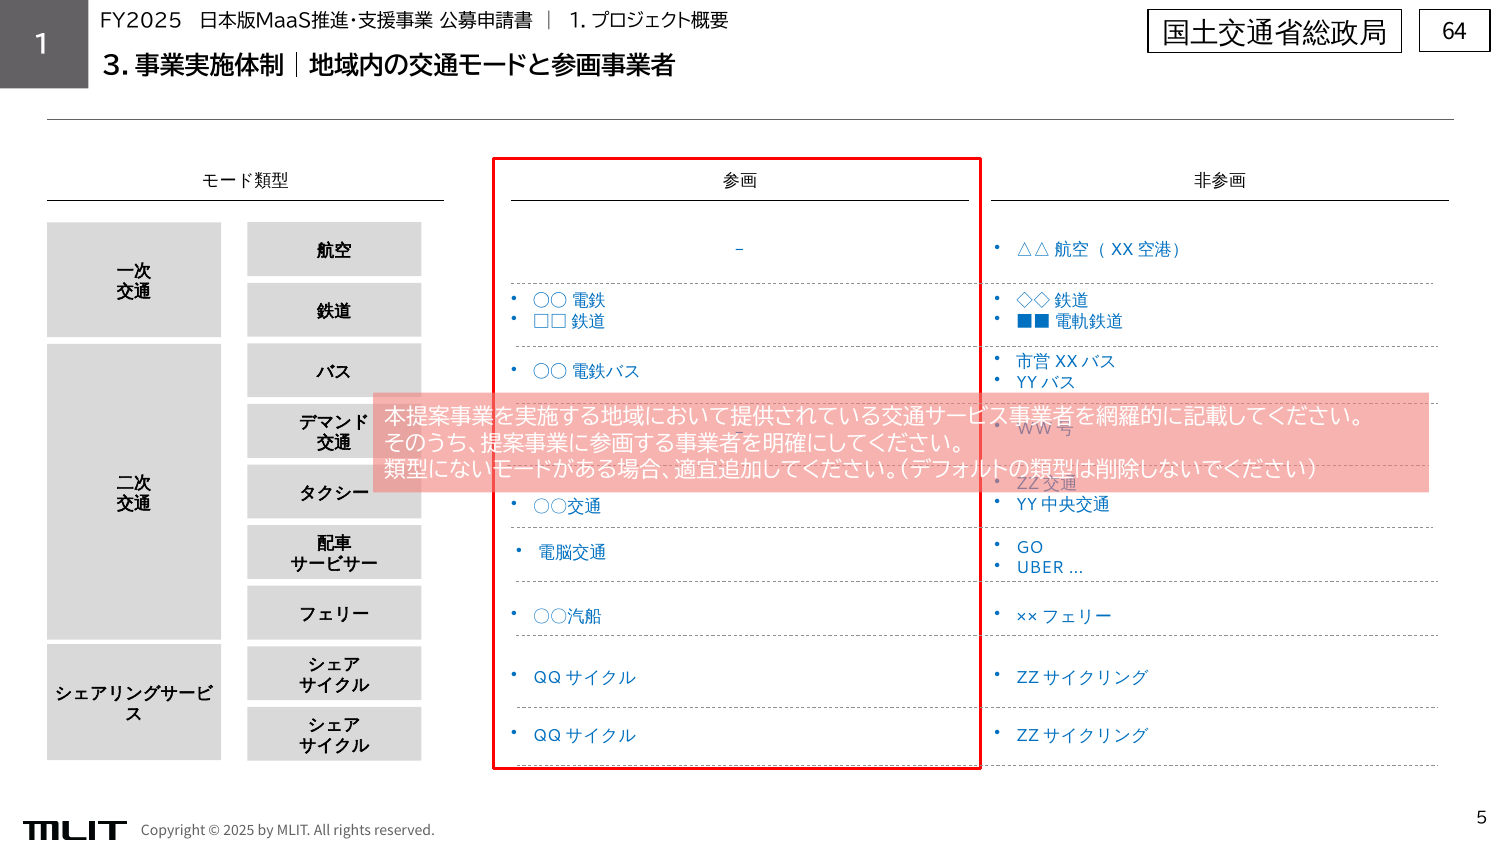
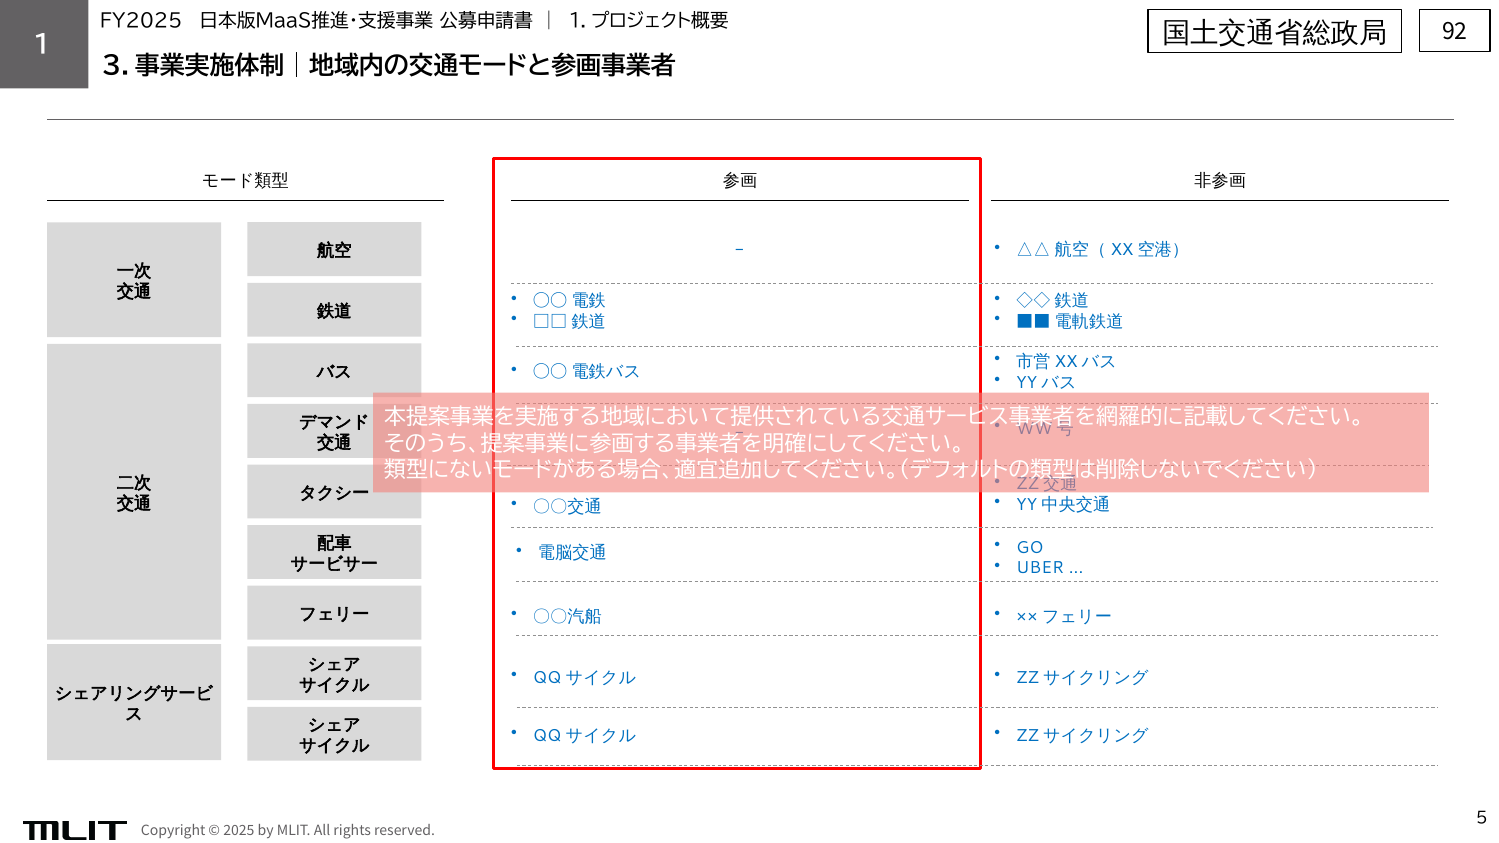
64: 64 -> 92 (1455, 32)
